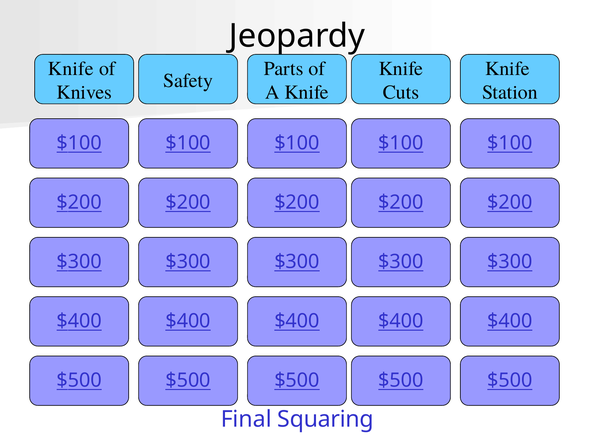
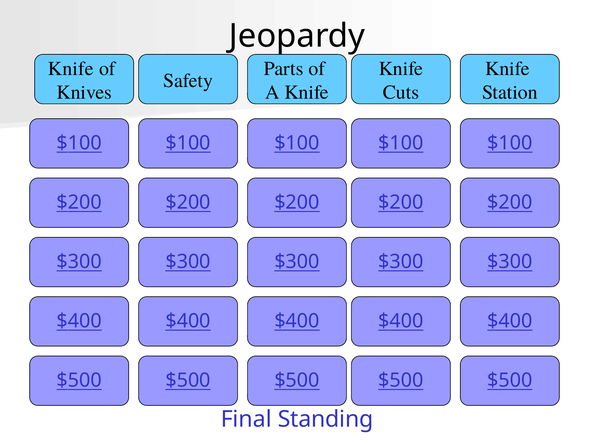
Squaring: Squaring -> Standing (326, 420)
